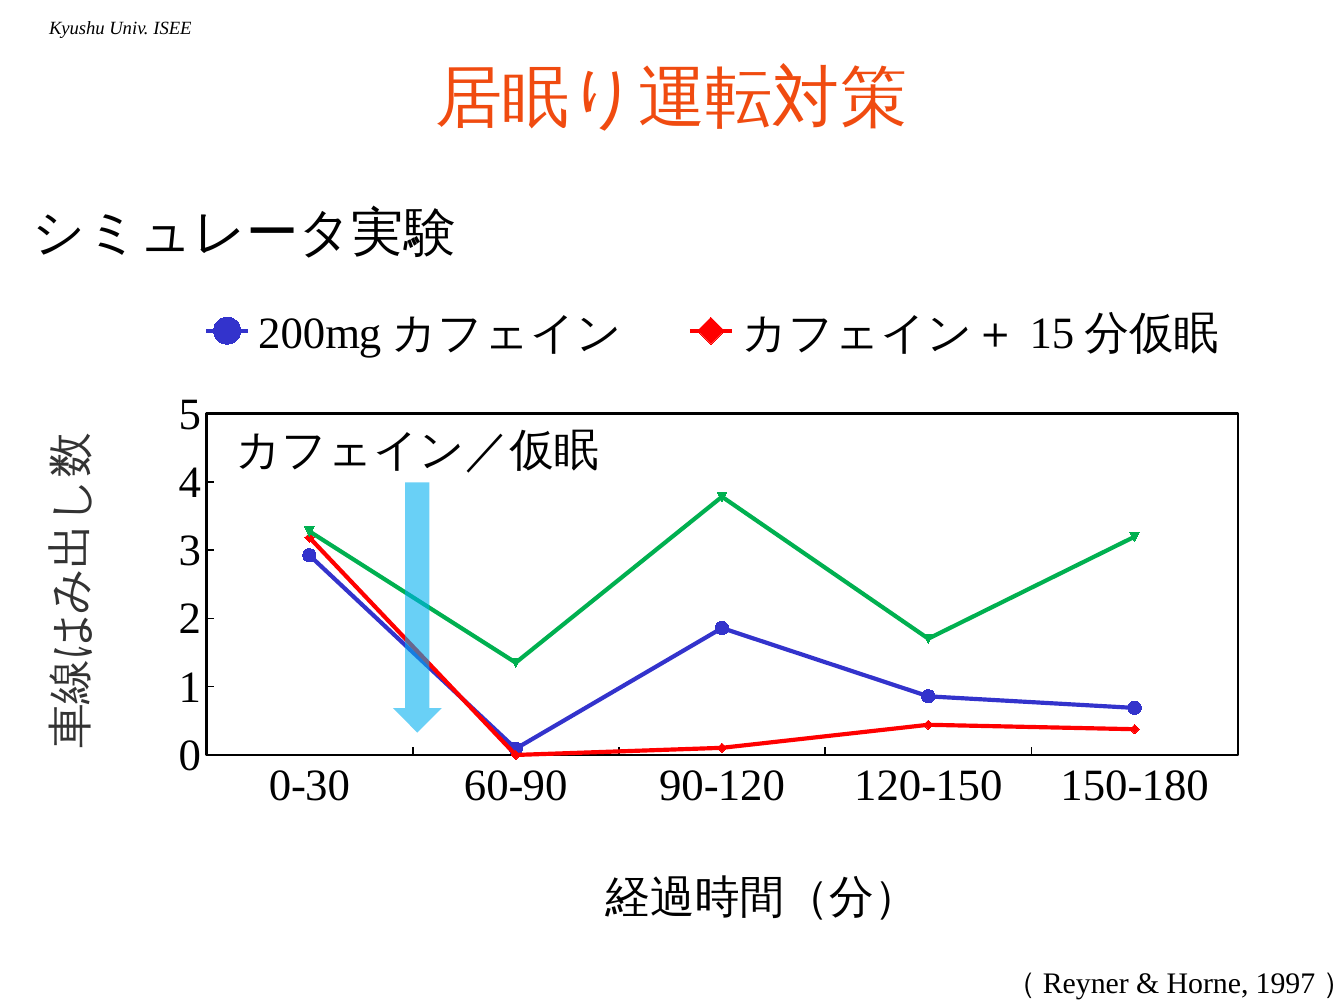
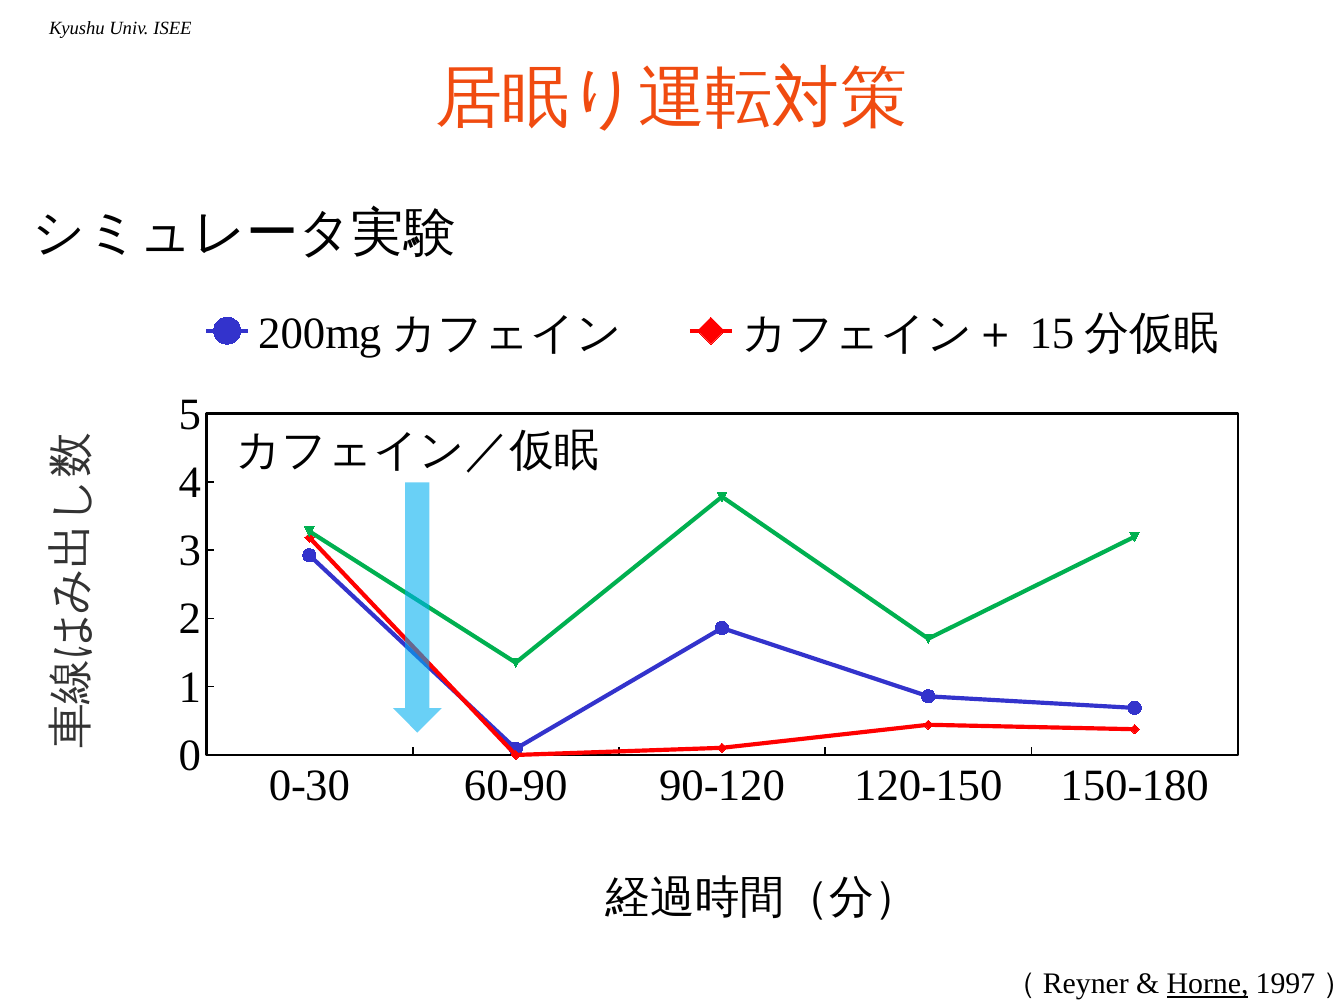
Horne underline: none -> present (1208, 984)
